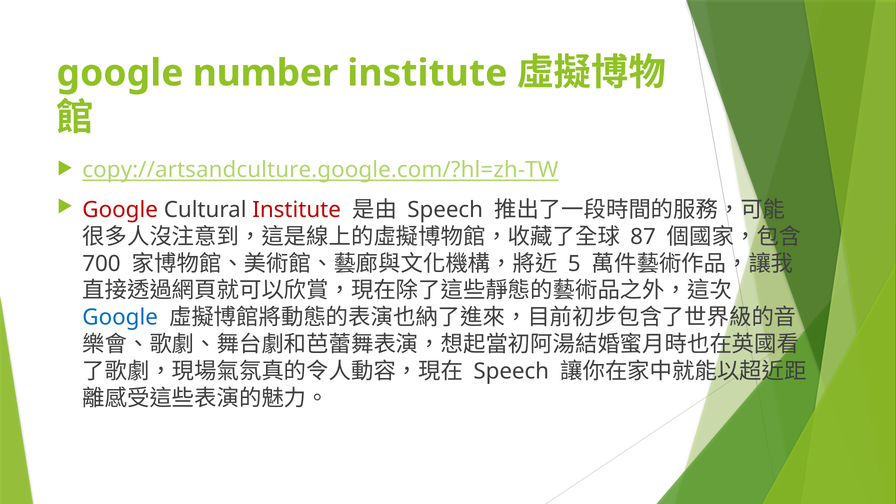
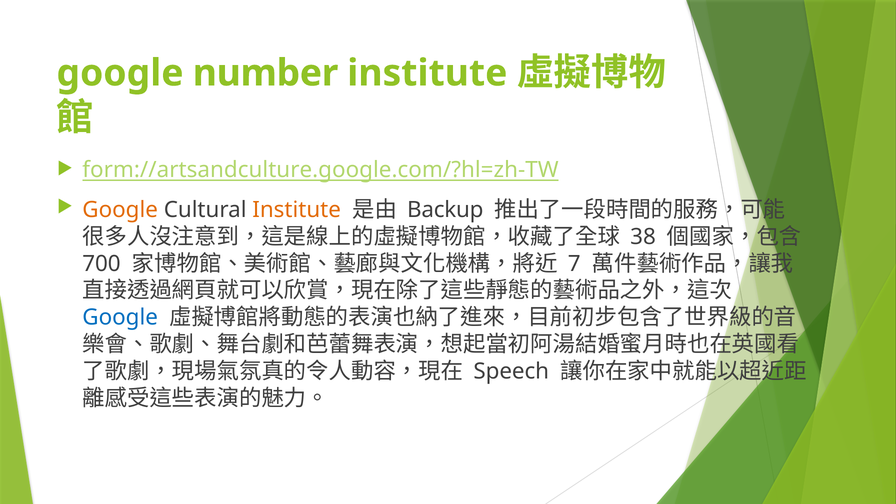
copy://artsandculture.google.com/?hl=zh-TW: copy://artsandculture.google.com/?hl=zh-TW -> form://artsandculture.google.com/?hl=zh-TW (320, 170)
Google colour: red -> orange (120, 210)
Institute colour: red -> orange (297, 210)
Speech: Speech -> Backup (445, 210)
87: 87 -> 38 (643, 237)
5: 5 -> 7 (574, 264)
